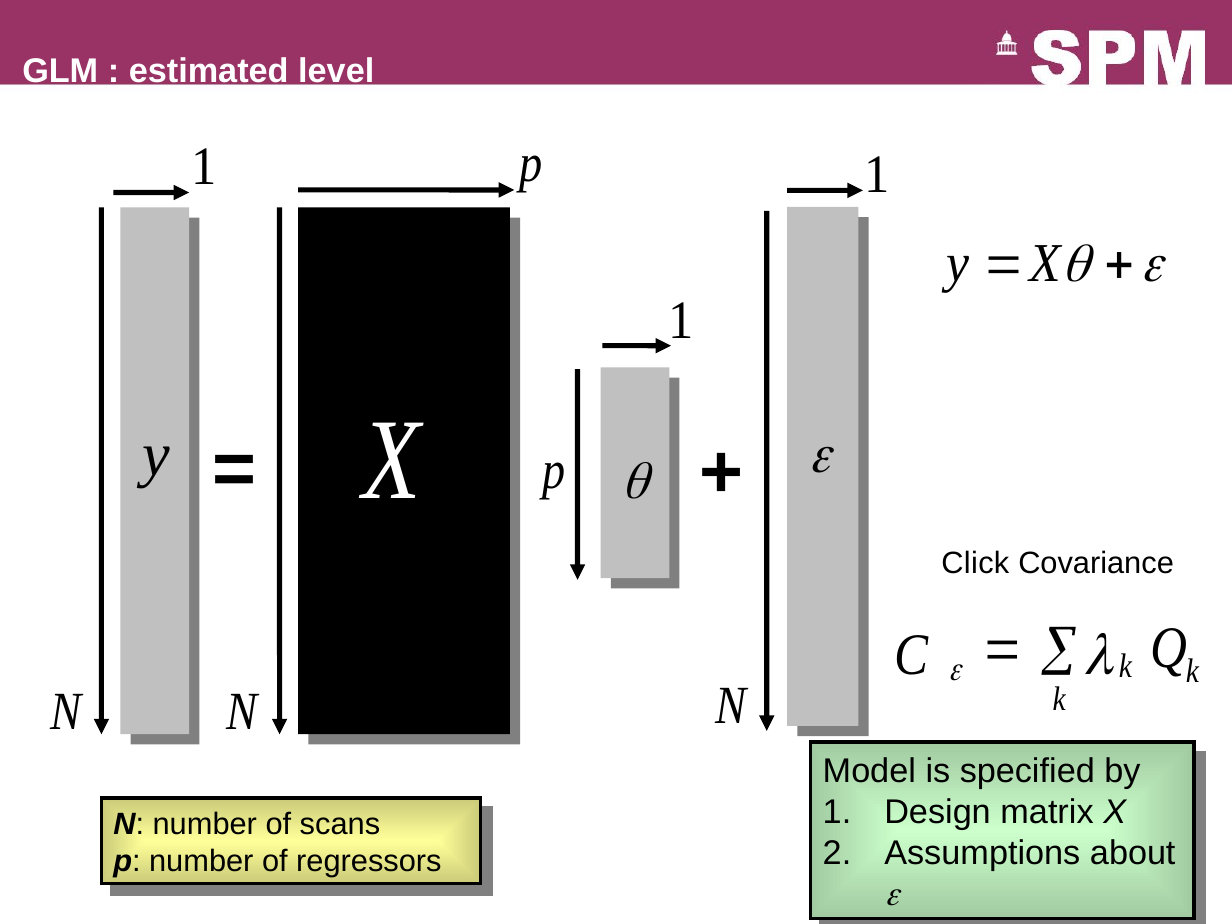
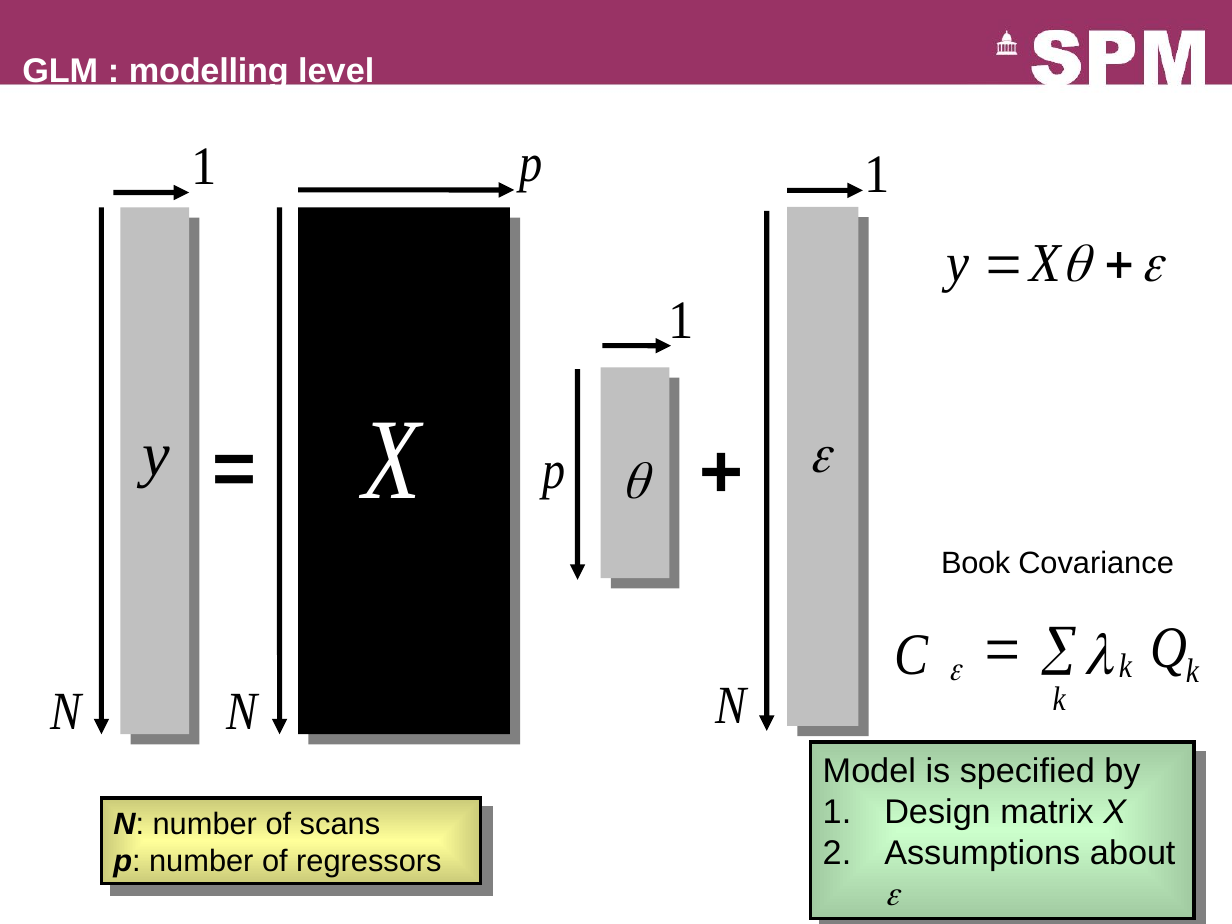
estimated: estimated -> modelling (209, 71)
Click: Click -> Book (976, 563)
